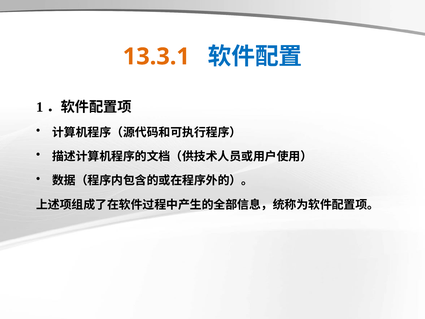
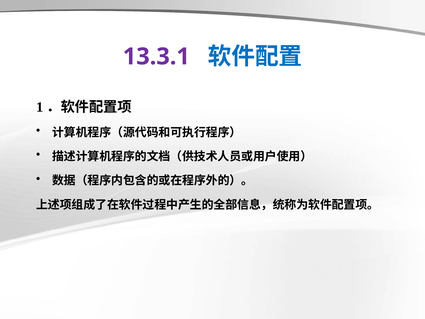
13.3.1 colour: orange -> purple (156, 57)
